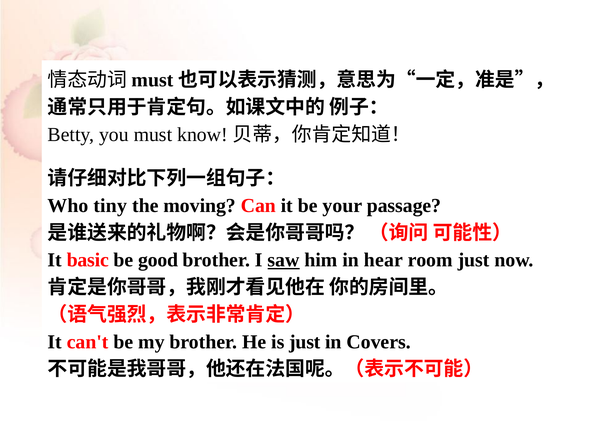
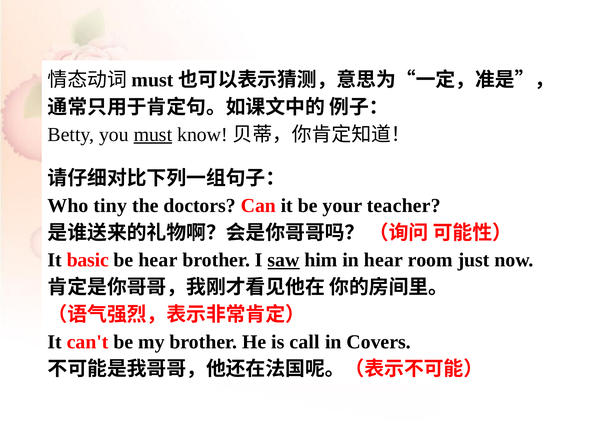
must underline: none -> present (153, 134)
moving: moving -> doctors (200, 205)
passage: passage -> teacher (404, 205)
be good: good -> hear (158, 260)
is just: just -> call (305, 341)
